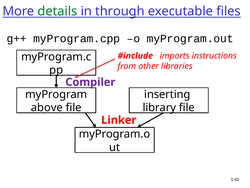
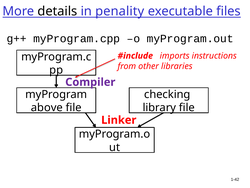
details colour: green -> black (57, 11)
through: through -> penality (120, 11)
inserting: inserting -> checking (167, 94)
